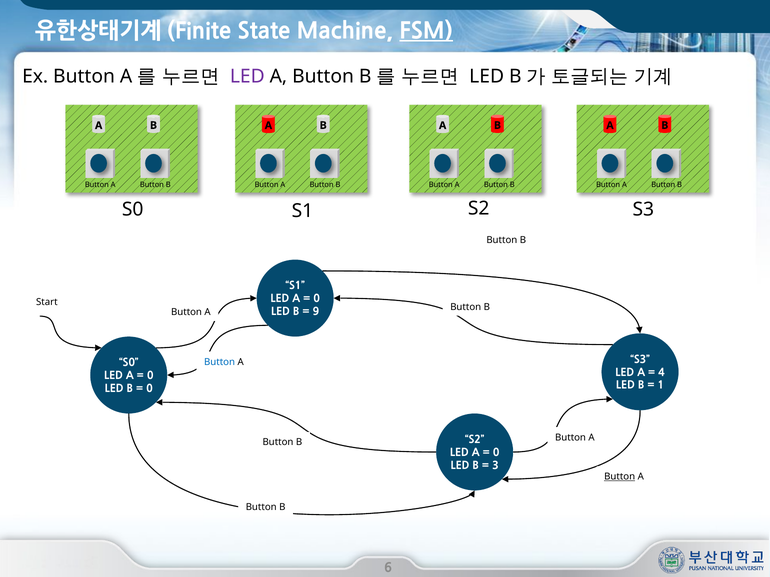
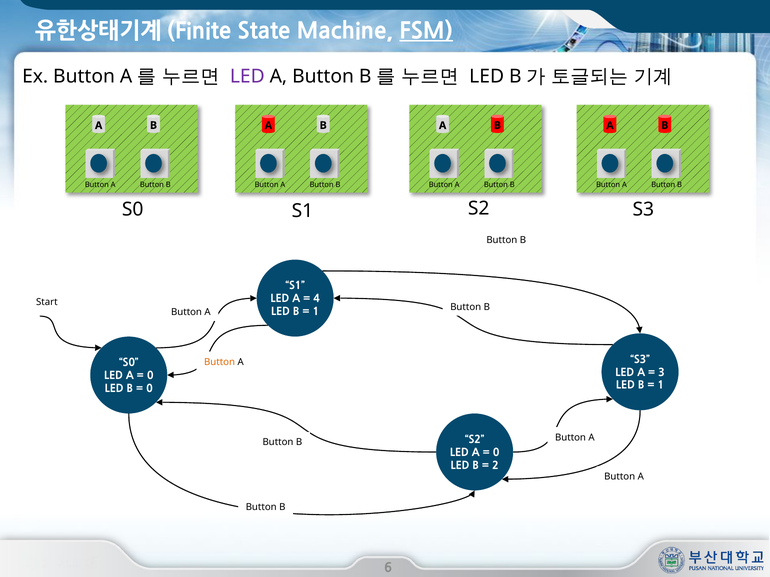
0: 0 -> 4 (317, 299)
9: 9 -> 1 (316, 312)
Button colour: blue -> orange (220, 362)
4: 4 -> 3 (661, 373)
3: 3 -> 2 (495, 466)
Button underline: present -> none (620, 477)
